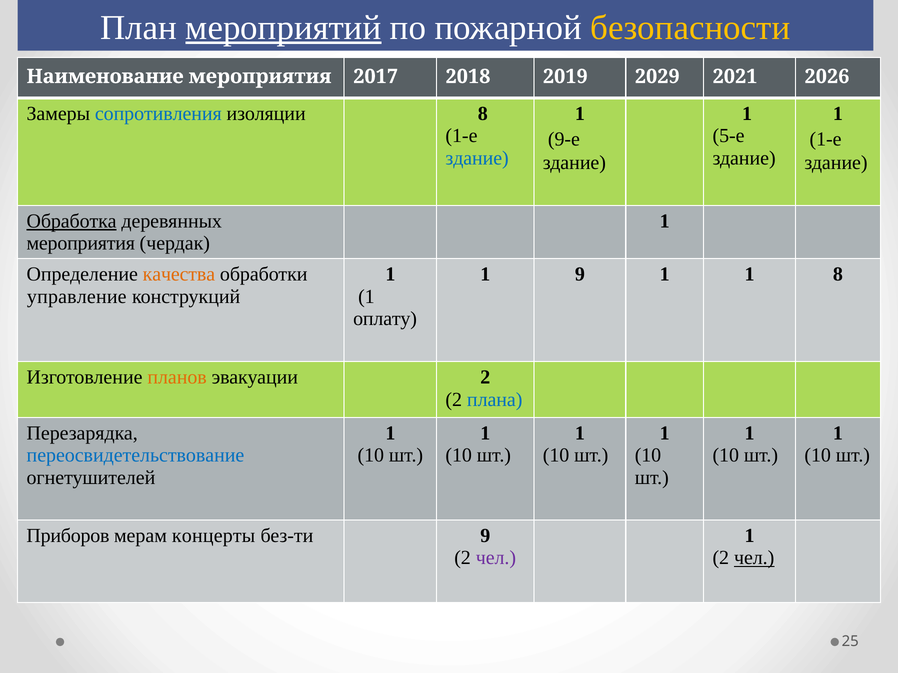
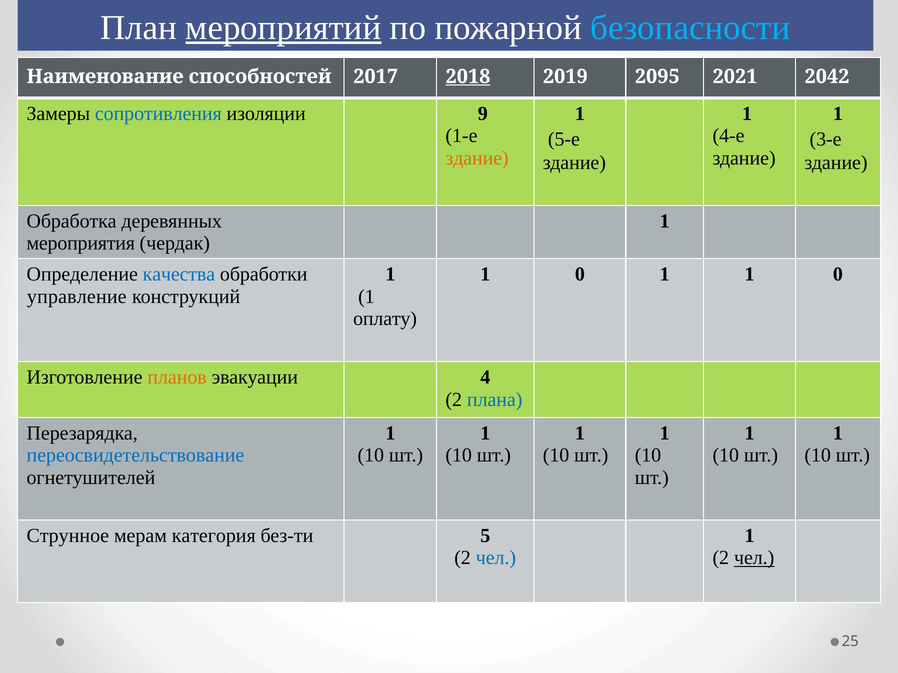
безопасности colour: yellow -> light blue (690, 28)
Наименование мероприятия: мероприятия -> способностей (260, 77)
2018 underline: none -> present (468, 77)
2029: 2029 -> 2095 (657, 77)
2026: 2026 -> 2042 (827, 77)
изоляции 8: 8 -> 9 (483, 114)
5-е: 5-е -> 4-е (729, 136)
9-е: 9-е -> 5-е (564, 139)
1-е: 1-е -> 3-е (826, 139)
здание colour: blue -> orange (477, 158)
Обработка underline: present -> none (72, 221)
качества colour: orange -> blue (179, 275)
9: 9 -> 0 (580, 275)
1 1 8: 8 -> 0 (838, 275)
эвакуации 2: 2 -> 4 (485, 378)
Приборов: Приборов -> Струнное (68, 536)
концерты: концерты -> категория (214, 536)
без-ти 9: 9 -> 5 (485, 536)
чел colour: purple -> blue (496, 558)
